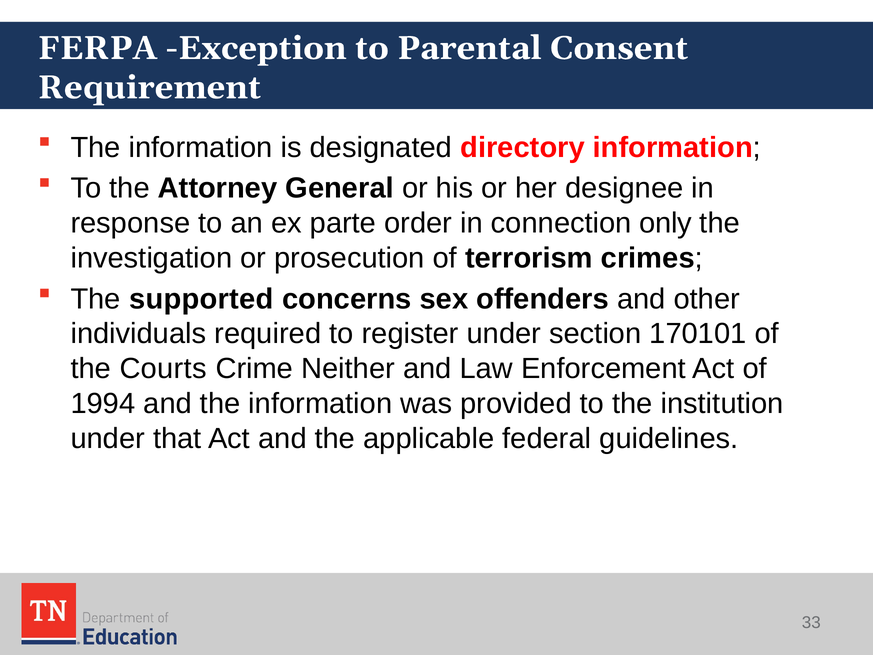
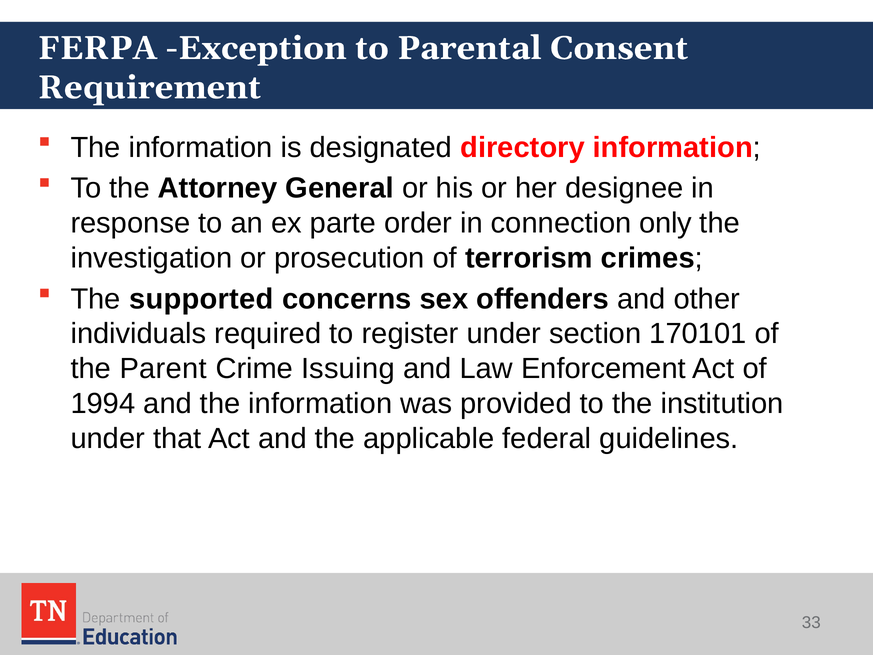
Courts: Courts -> Parent (163, 369)
Neither: Neither -> Issuing (348, 369)
